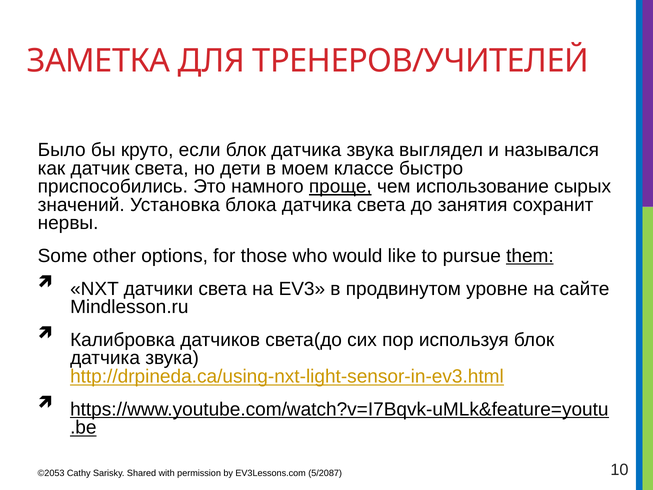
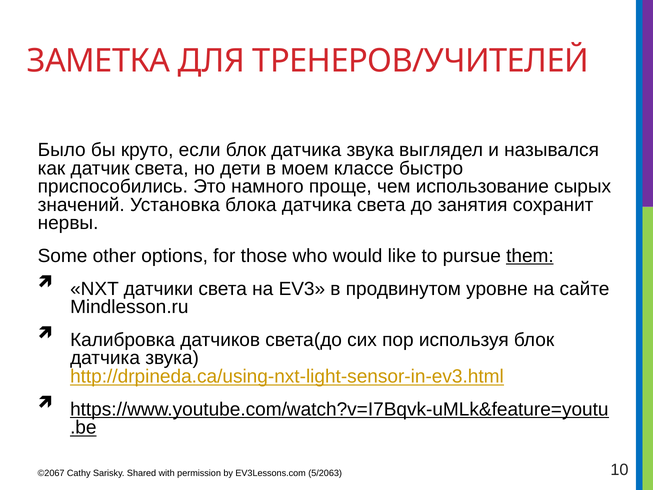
проще underline: present -> none (340, 187)
©2053: ©2053 -> ©2067 (51, 473)
5/2087: 5/2087 -> 5/2063 (325, 473)
